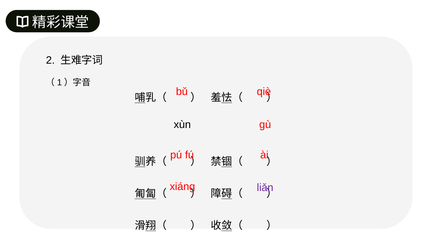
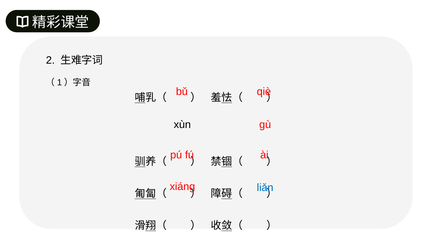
liǎn colour: purple -> blue (265, 187)
